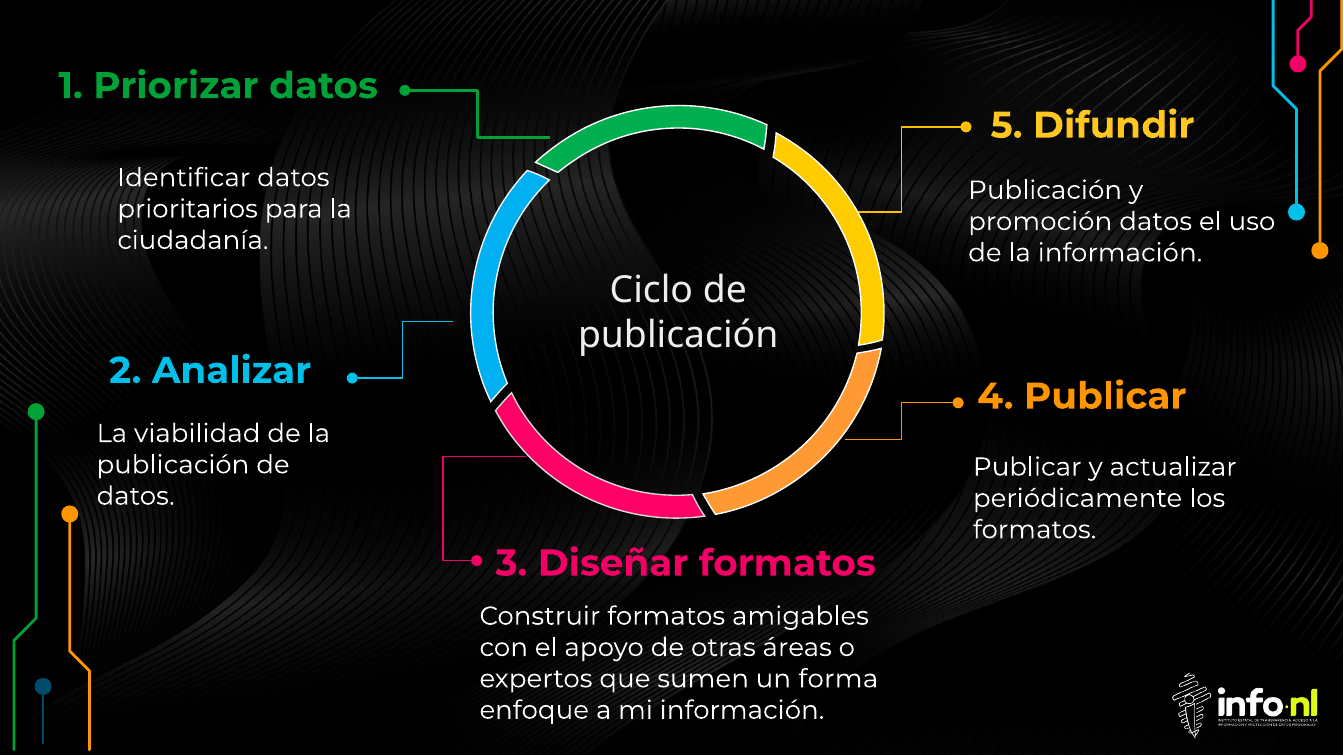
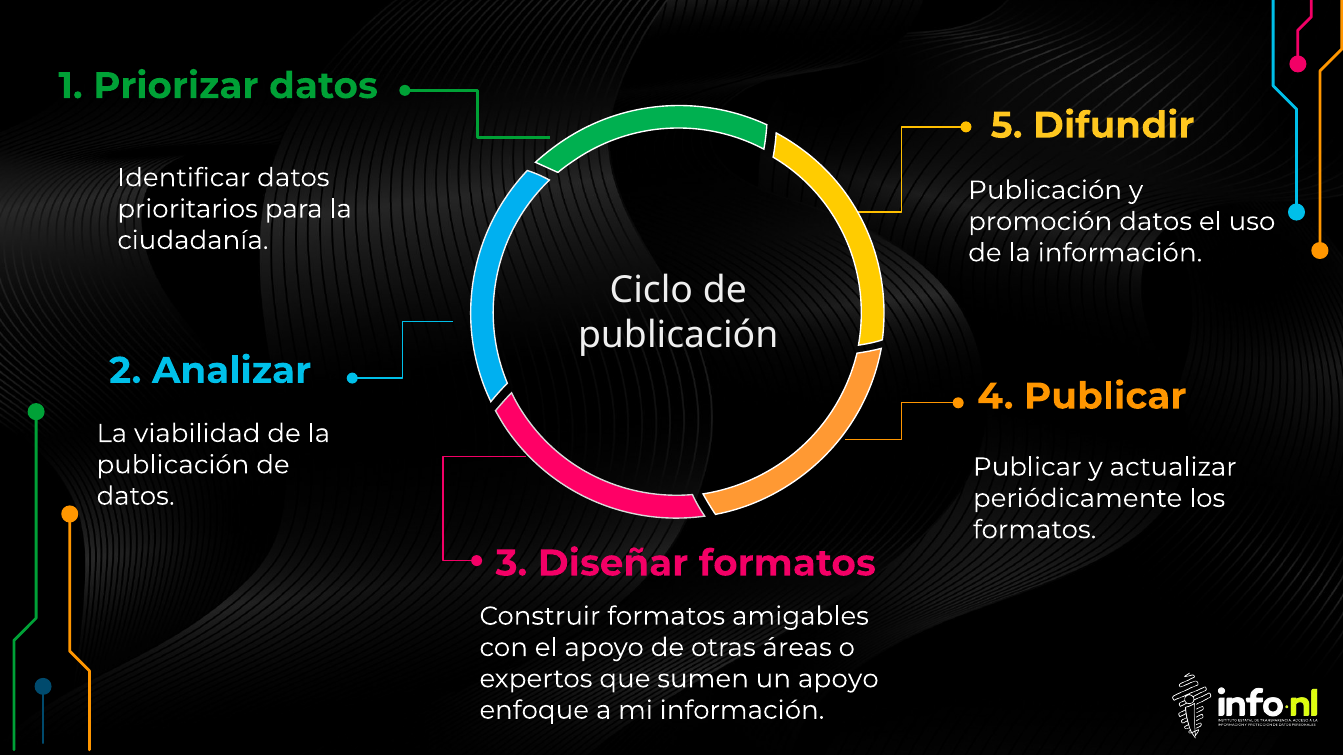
un forma: forma -> apoyo (838, 679)
